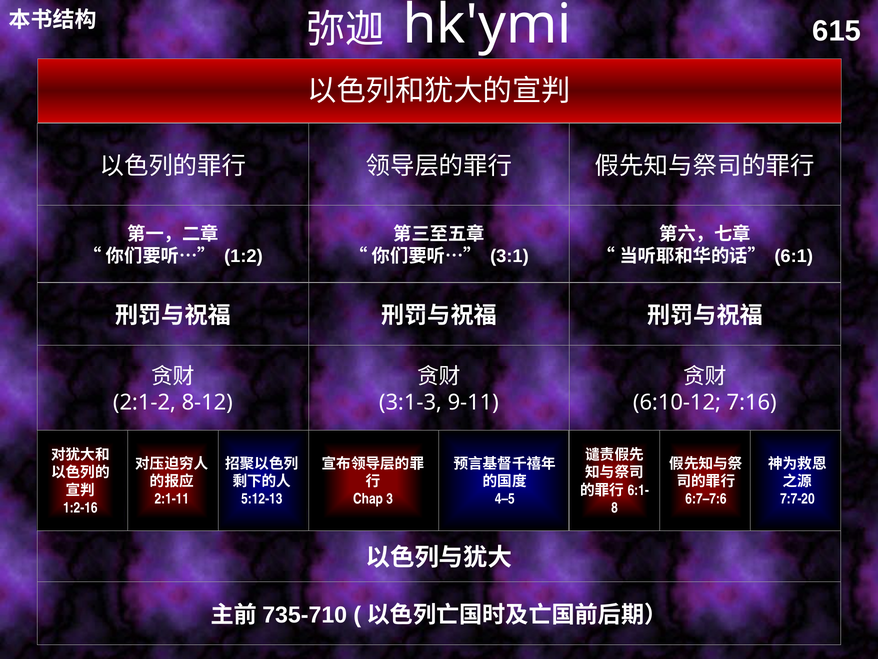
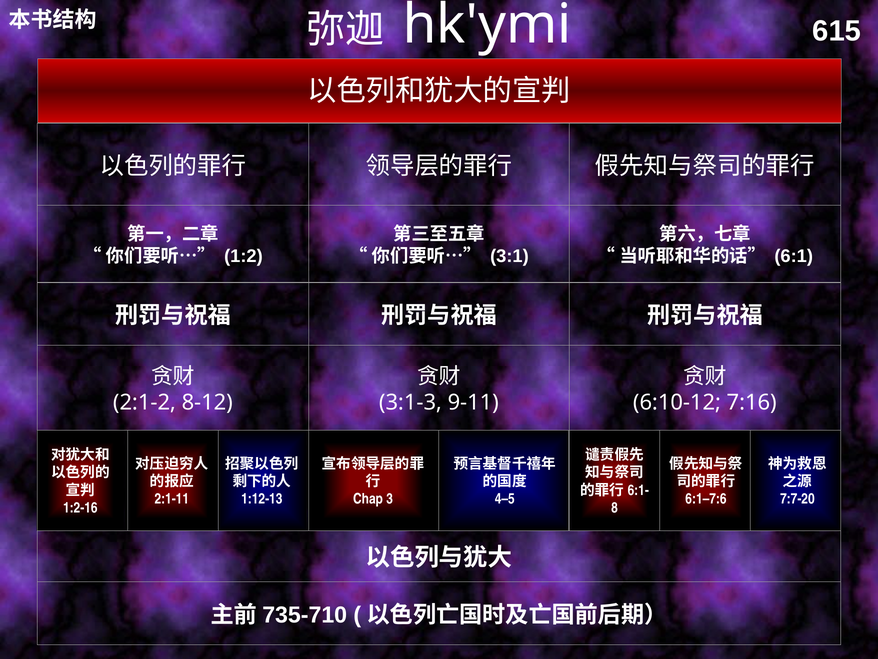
5:12-13: 5:12-13 -> 1:12-13 (262, 499)
6:7–7:6: 6:7–7:6 -> 6:1–7:6 (706, 499)
